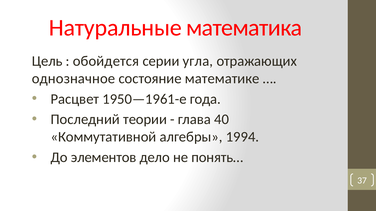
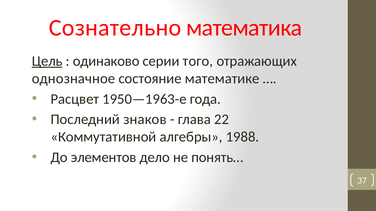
Натуральные: Натуральные -> Сознательно (115, 28)
Цель underline: none -> present (47, 61)
обойдется: обойдется -> одинаково (106, 61)
угла: угла -> того (198, 61)
1950—1961-е: 1950—1961-е -> 1950—1963-е (144, 99)
теории: теории -> знаков (145, 120)
40: 40 -> 22 (222, 120)
1994: 1994 -> 1988 (242, 137)
